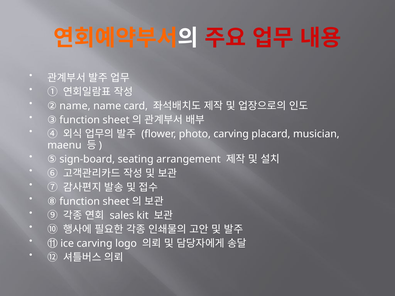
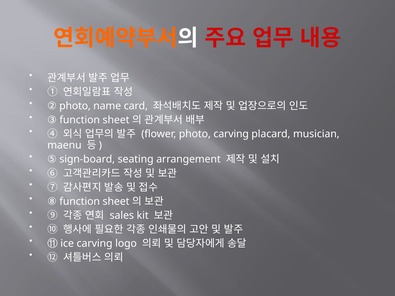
② name: name -> photo (75, 106)
